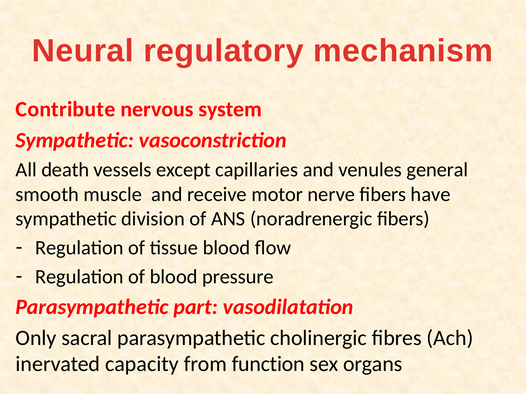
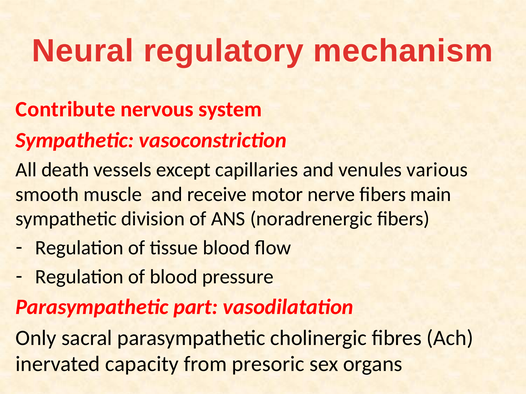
general: general -> various (437, 170)
have: have -> main (431, 195)
function: function -> presoric (268, 365)
